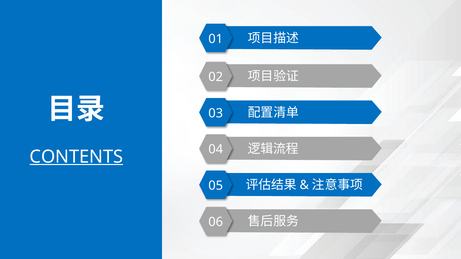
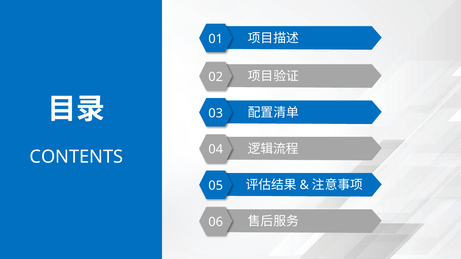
CONTENTS underline: present -> none (76, 157)
